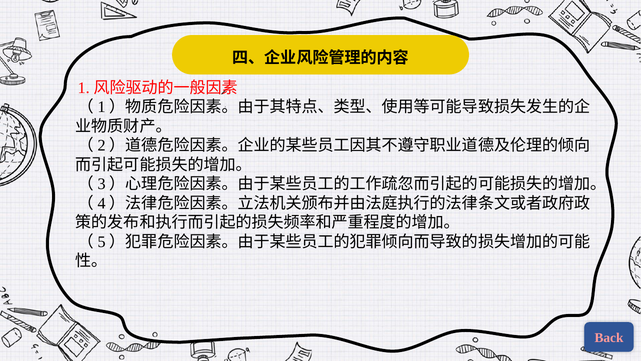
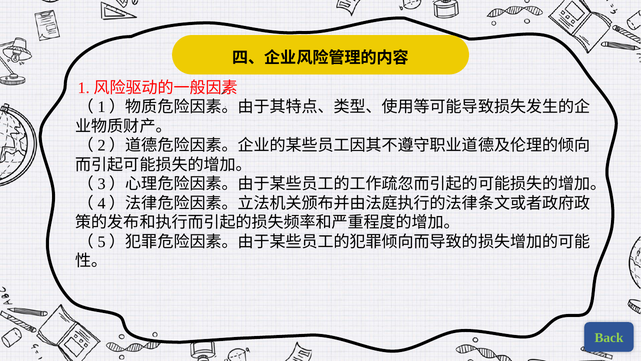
Back colour: pink -> light green (609, 337)
